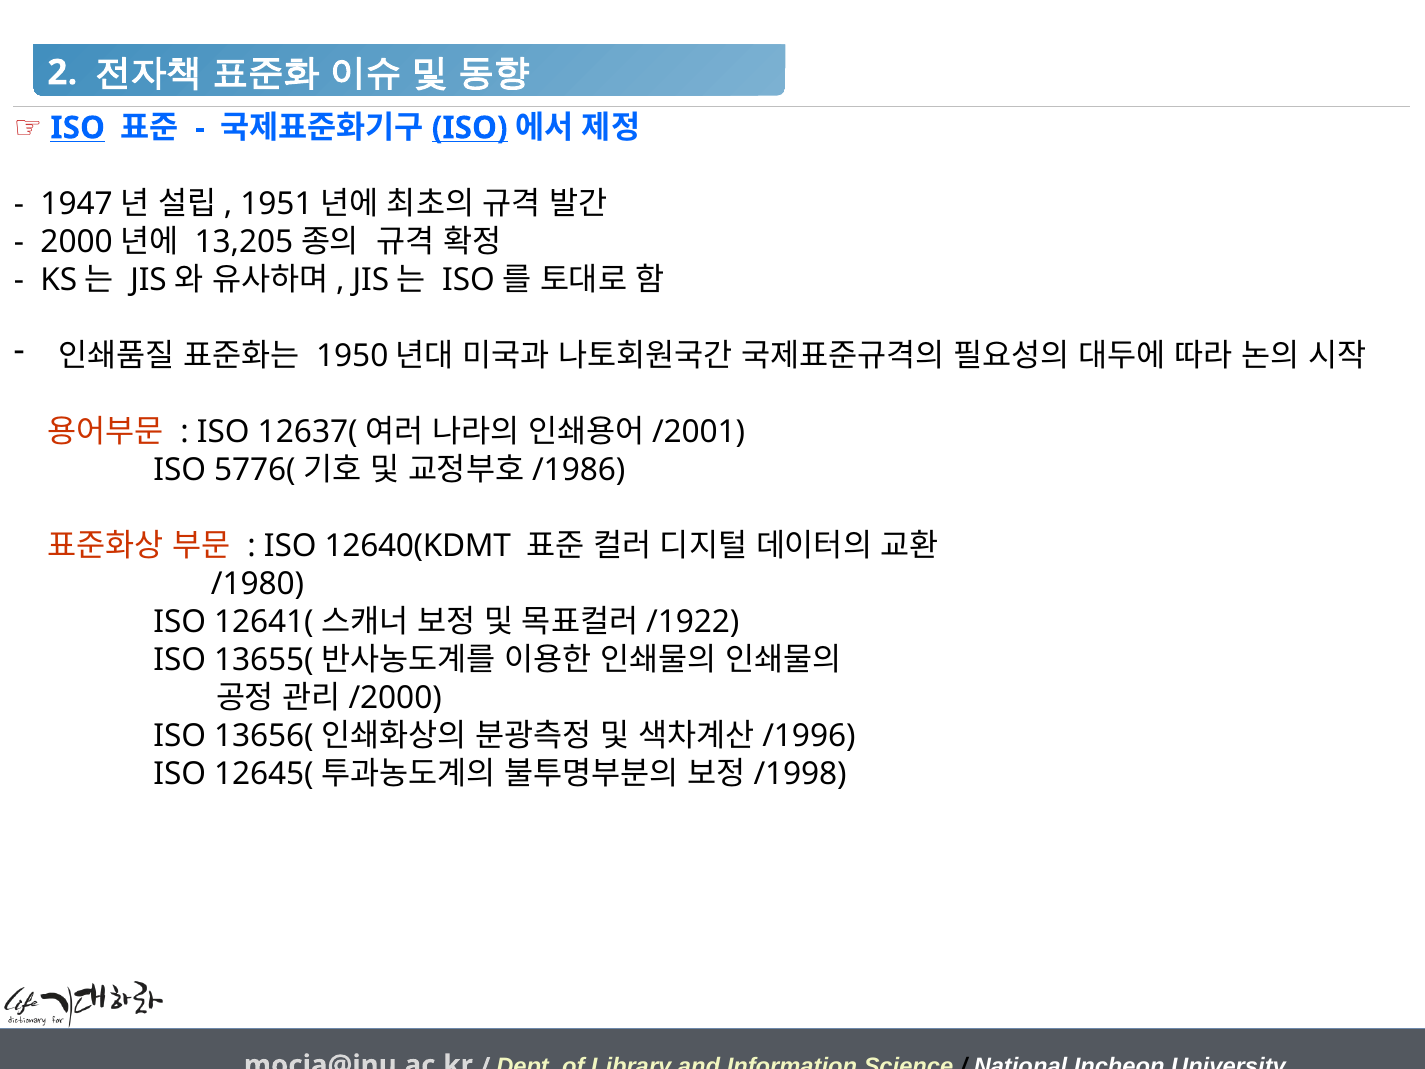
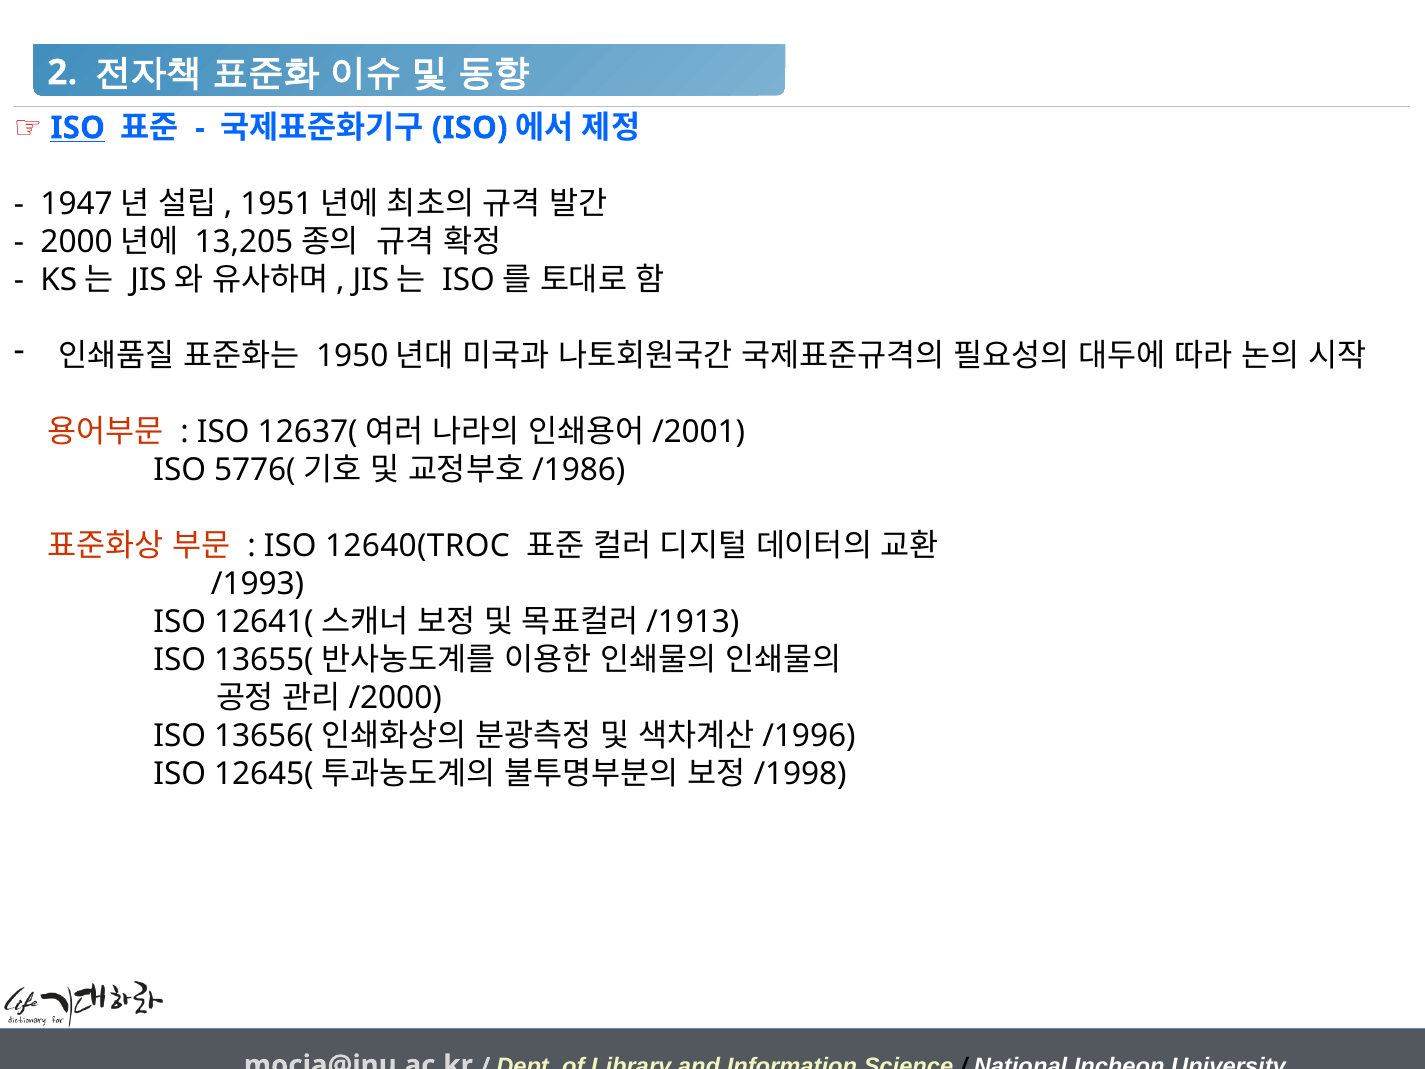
ISO underline: present -> none (470, 128)
12640(KDMT: 12640(KDMT -> 12640(TROC (417, 546)
/1980: /1980 -> /1993 (257, 584)
/1922: /1922 -> /1913 (693, 622)
